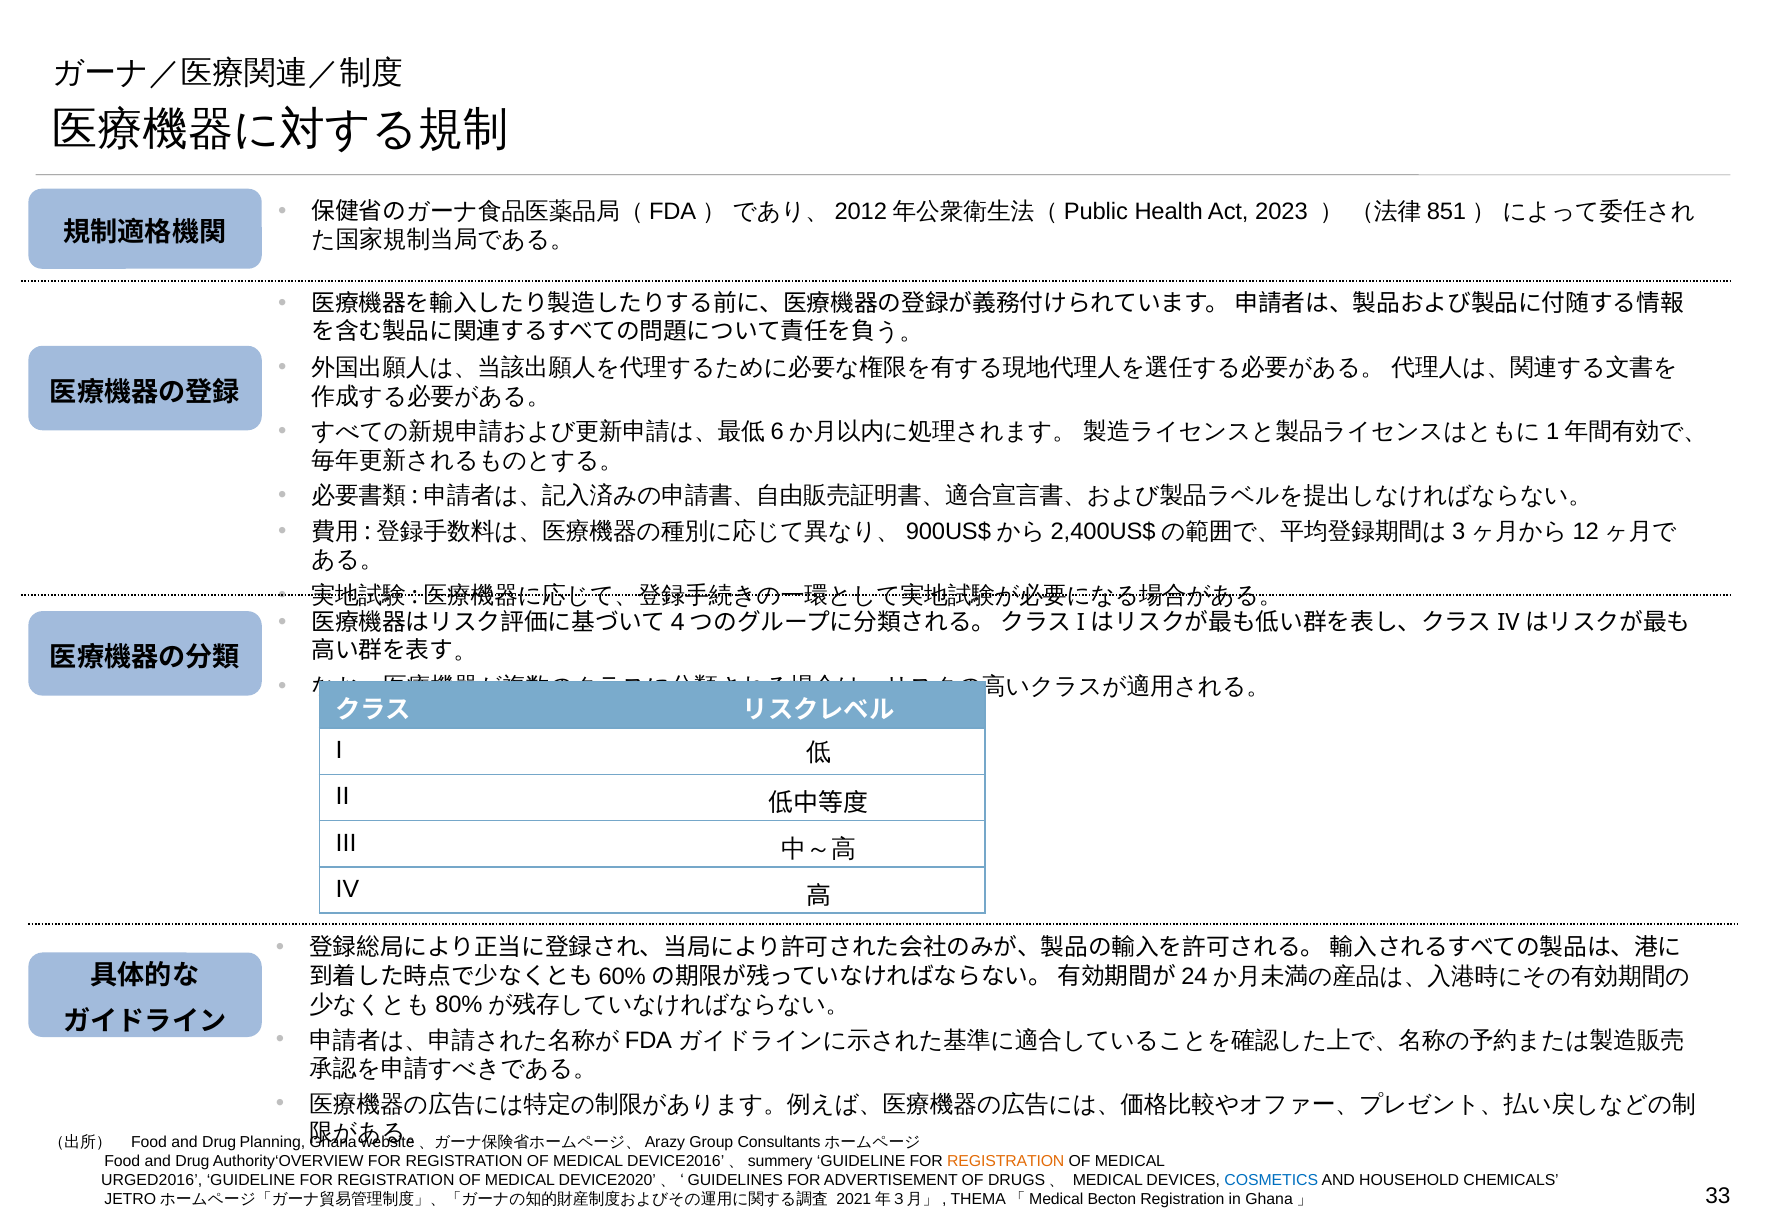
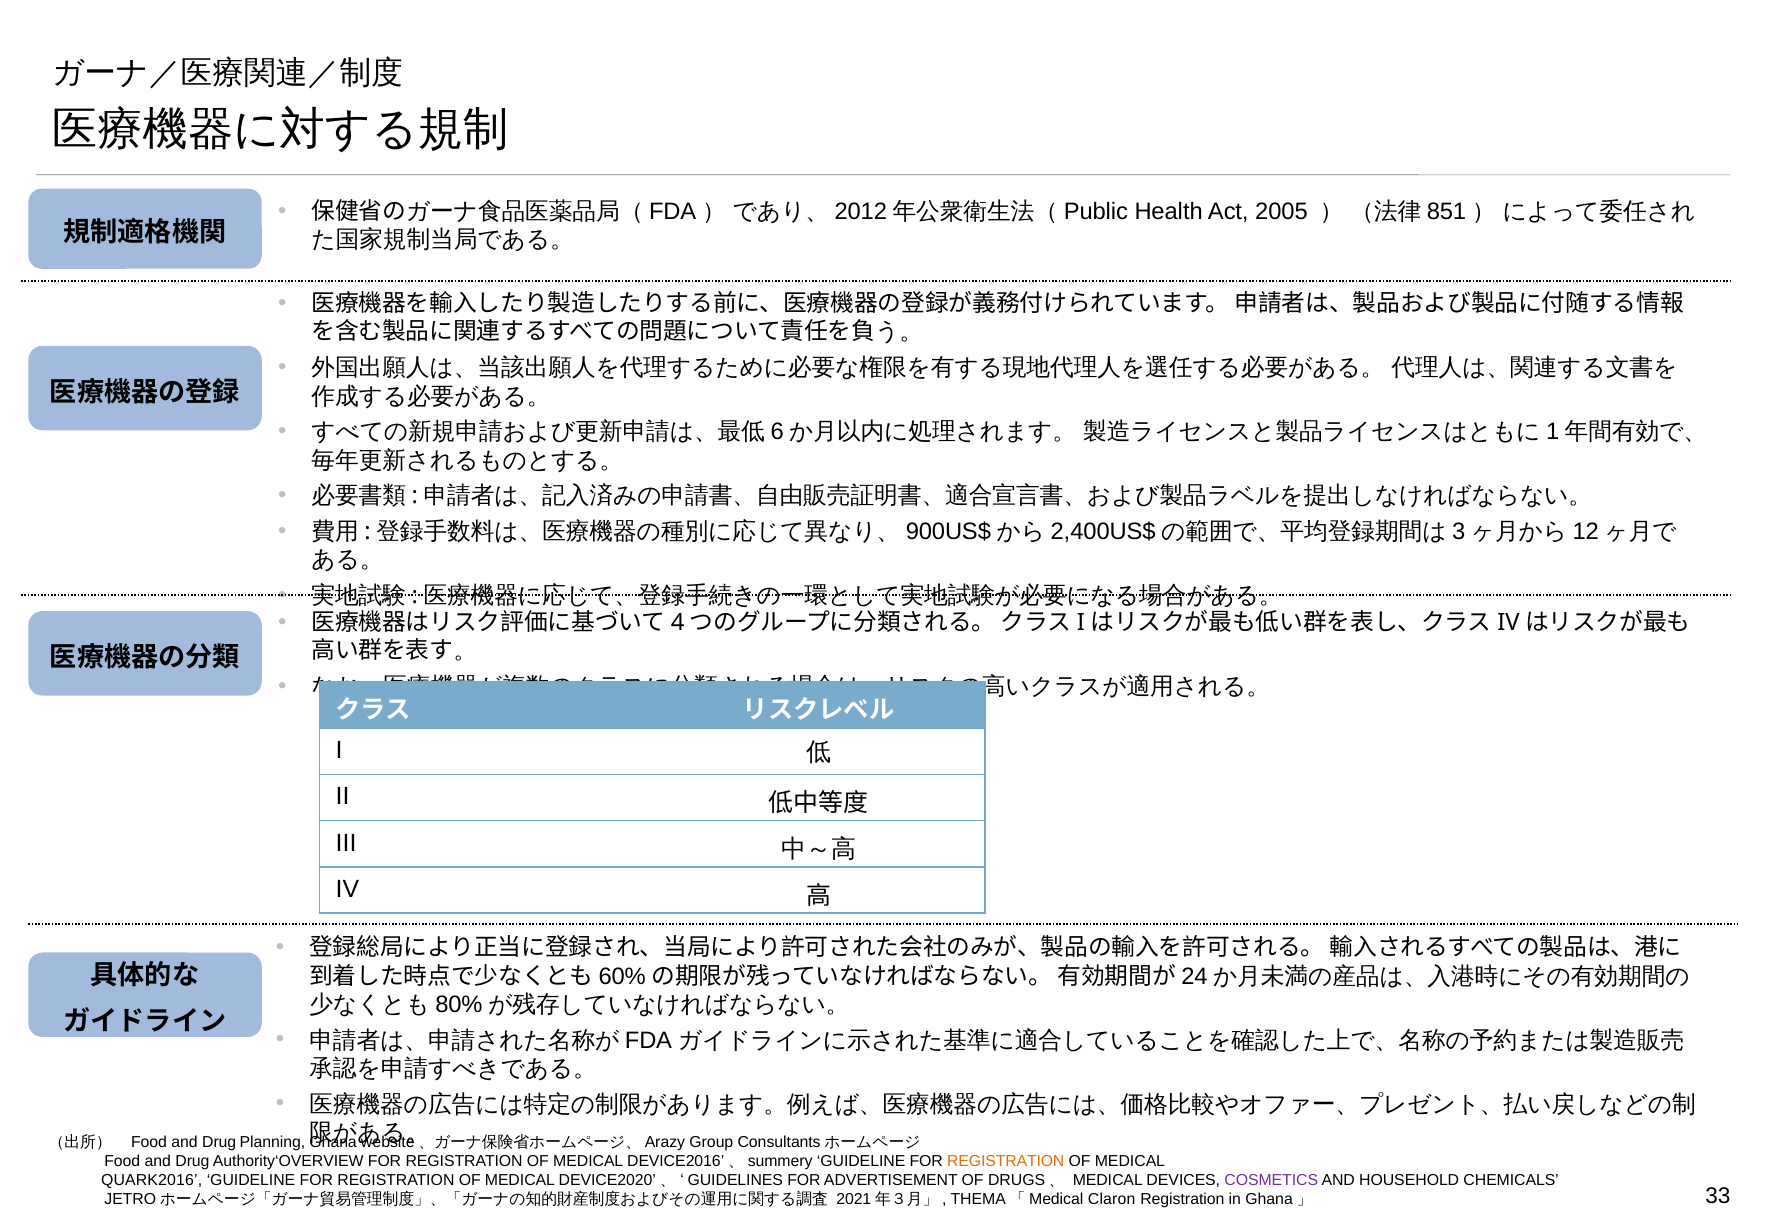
2023: 2023 -> 2005 (1282, 212)
URGED2016: URGED2016 -> QUARK2016 (152, 1181)
COSMETICS colour: blue -> purple (1271, 1181)
Becton: Becton -> Claron (1112, 1200)
